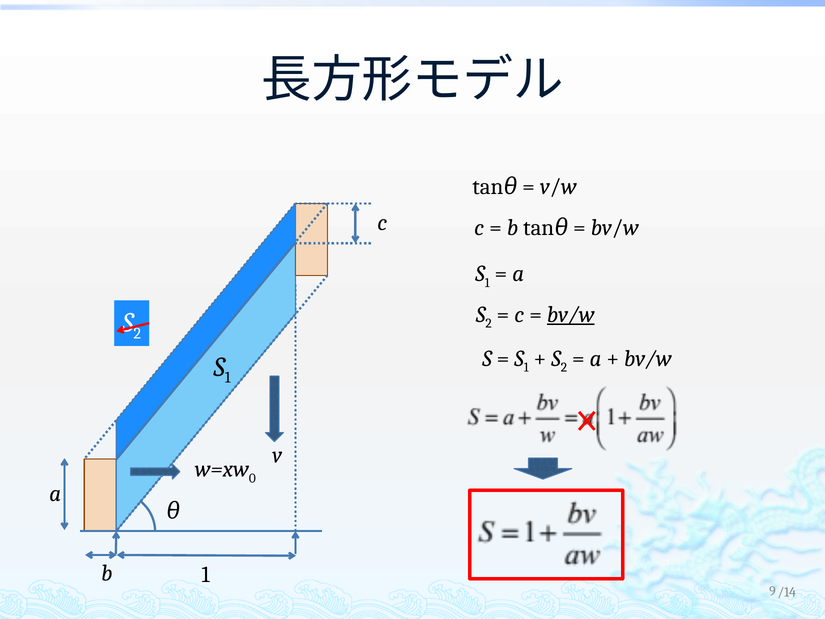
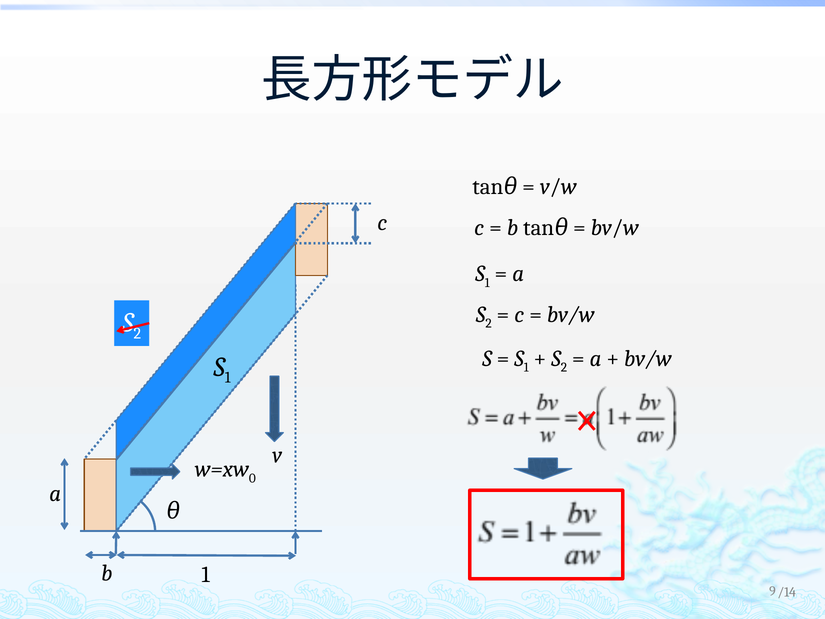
bv/w underline: present -> none (571, 314)
